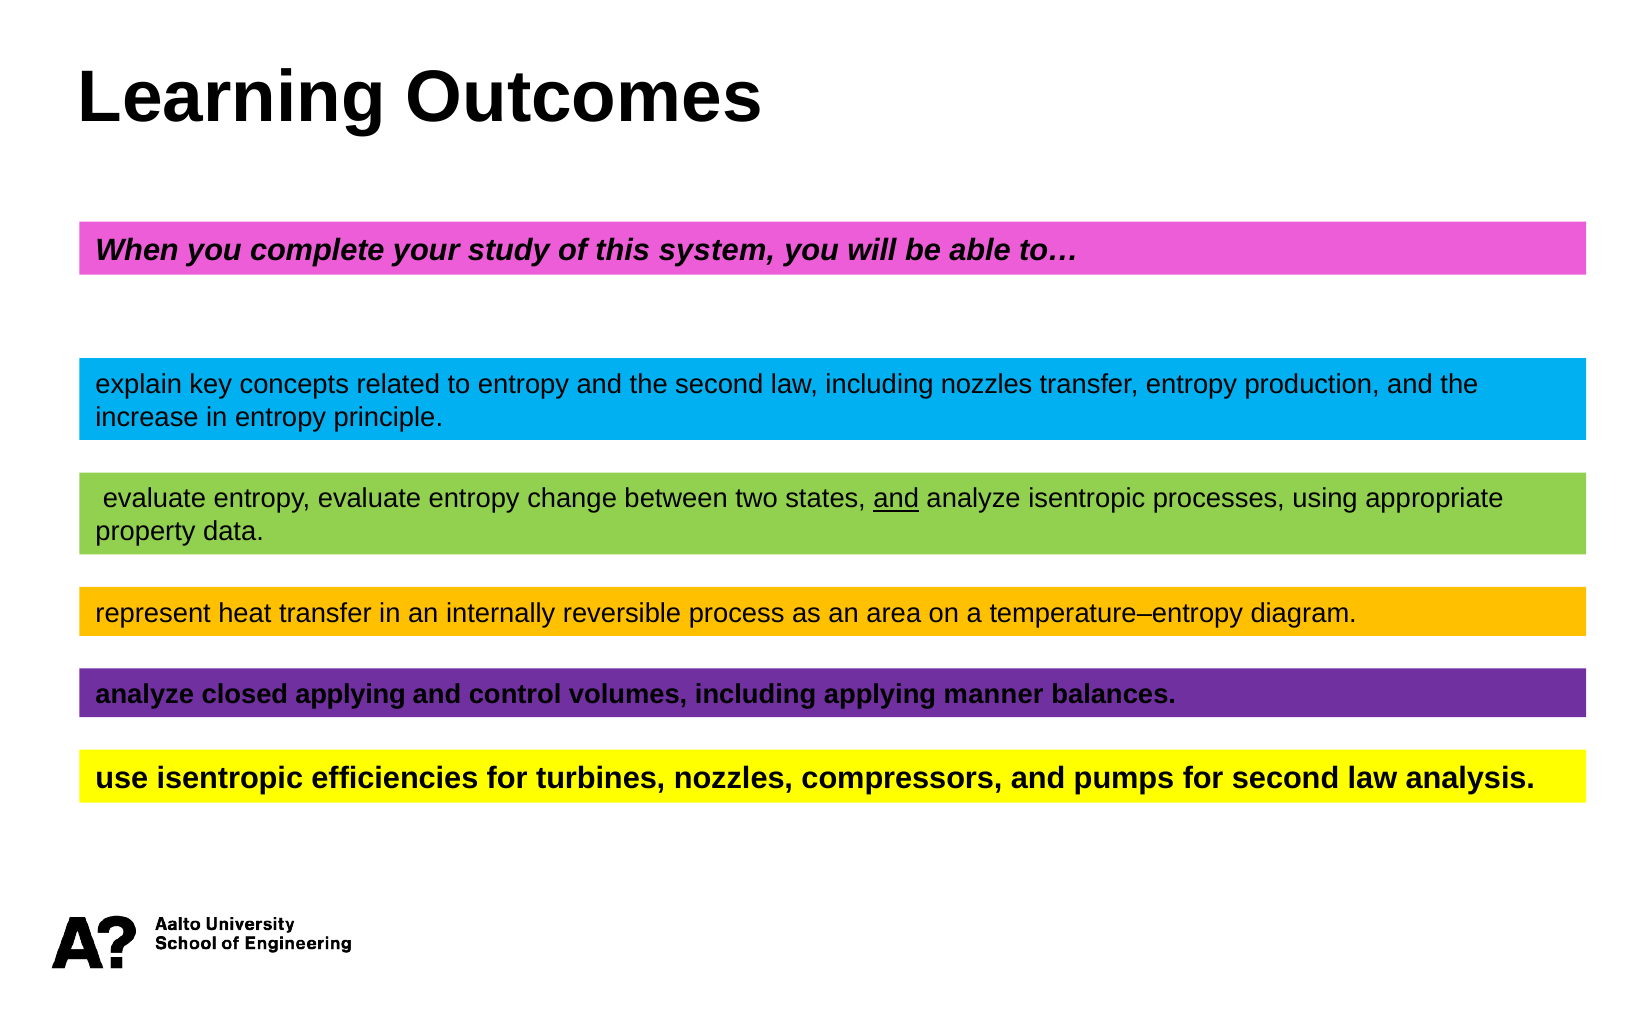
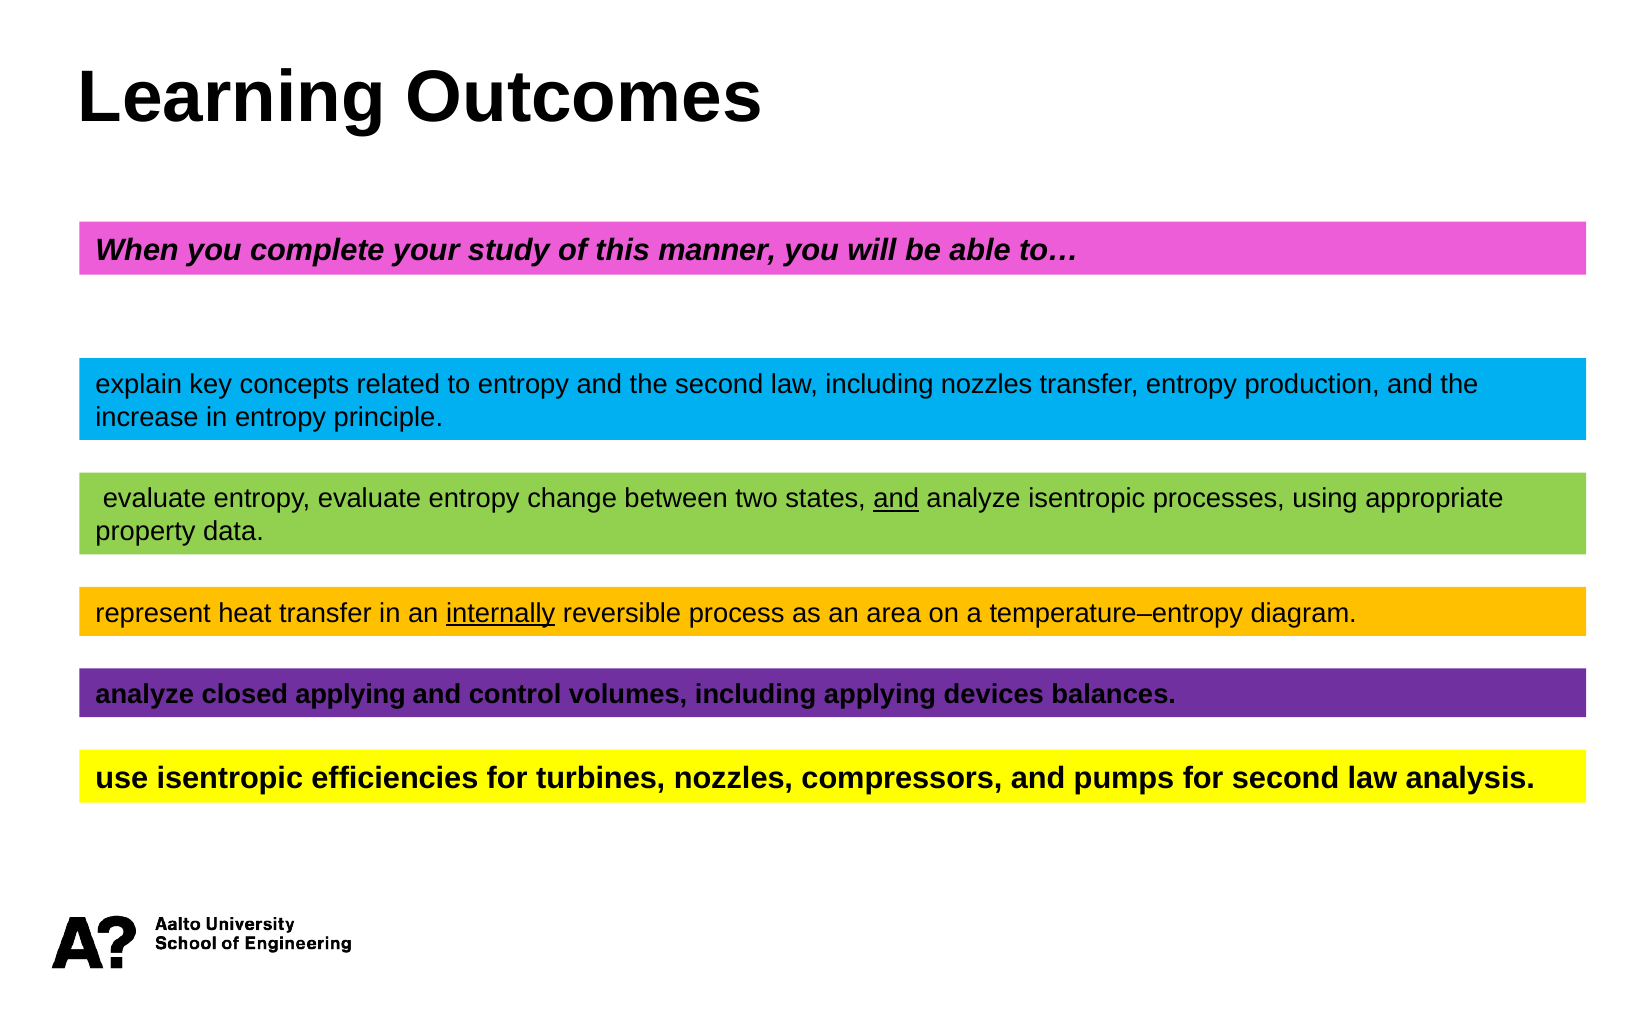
system: system -> manner (717, 250)
internally underline: none -> present (501, 614)
manner: manner -> devices (994, 695)
